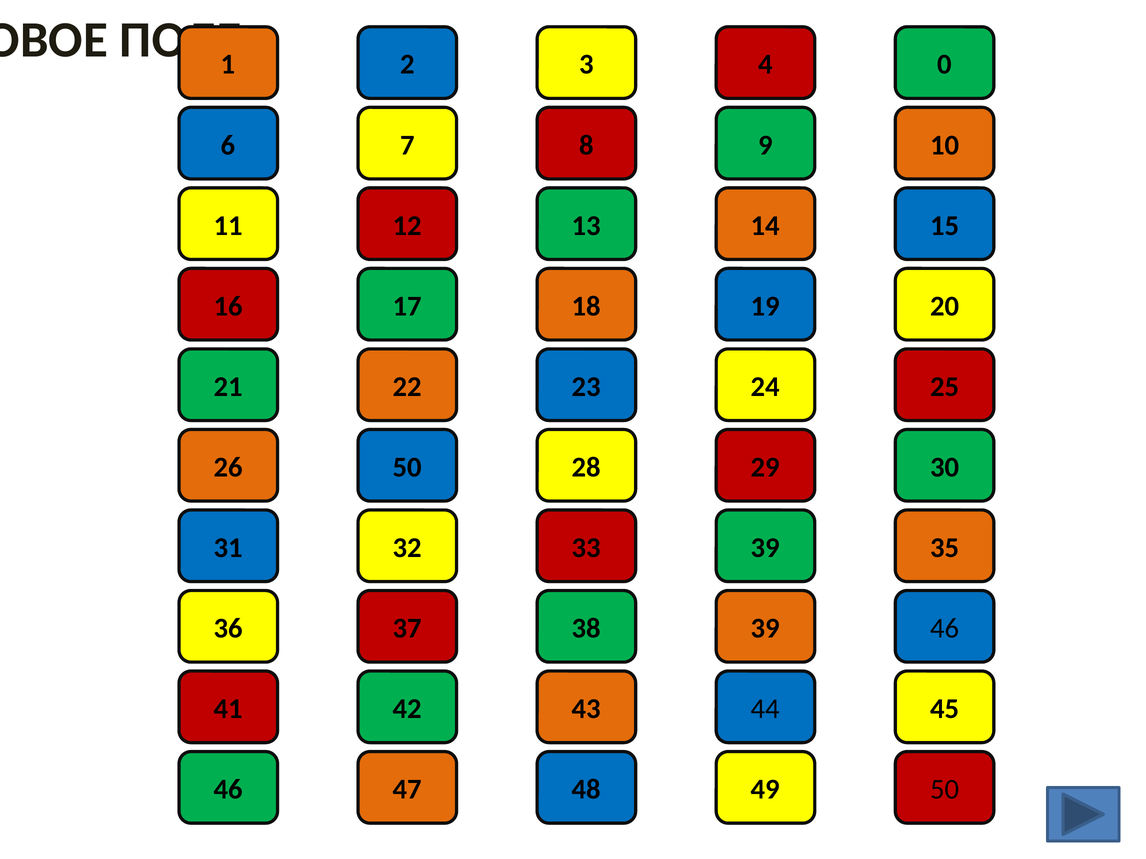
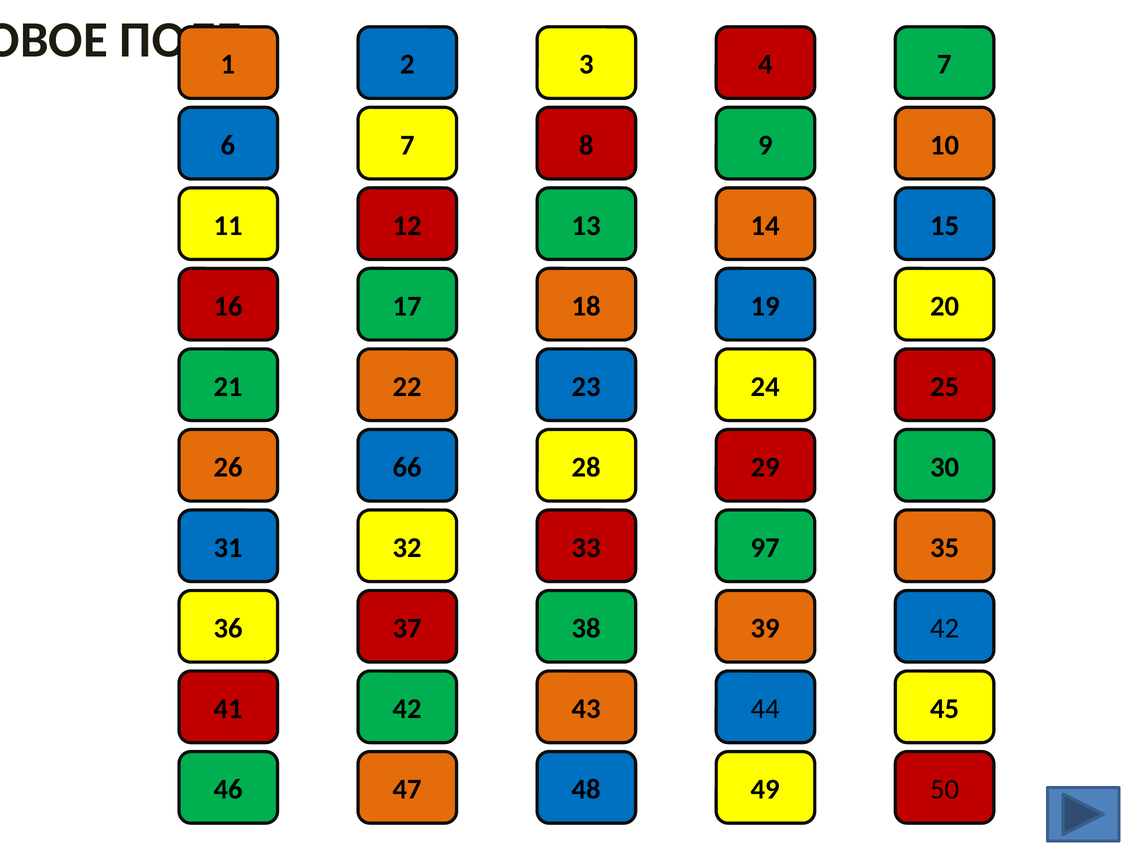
4 0: 0 -> 7 (944, 65)
26 50: 50 -> 66 (407, 467)
33 39: 39 -> 97 (765, 548)
39 46: 46 -> 42 (945, 629)
